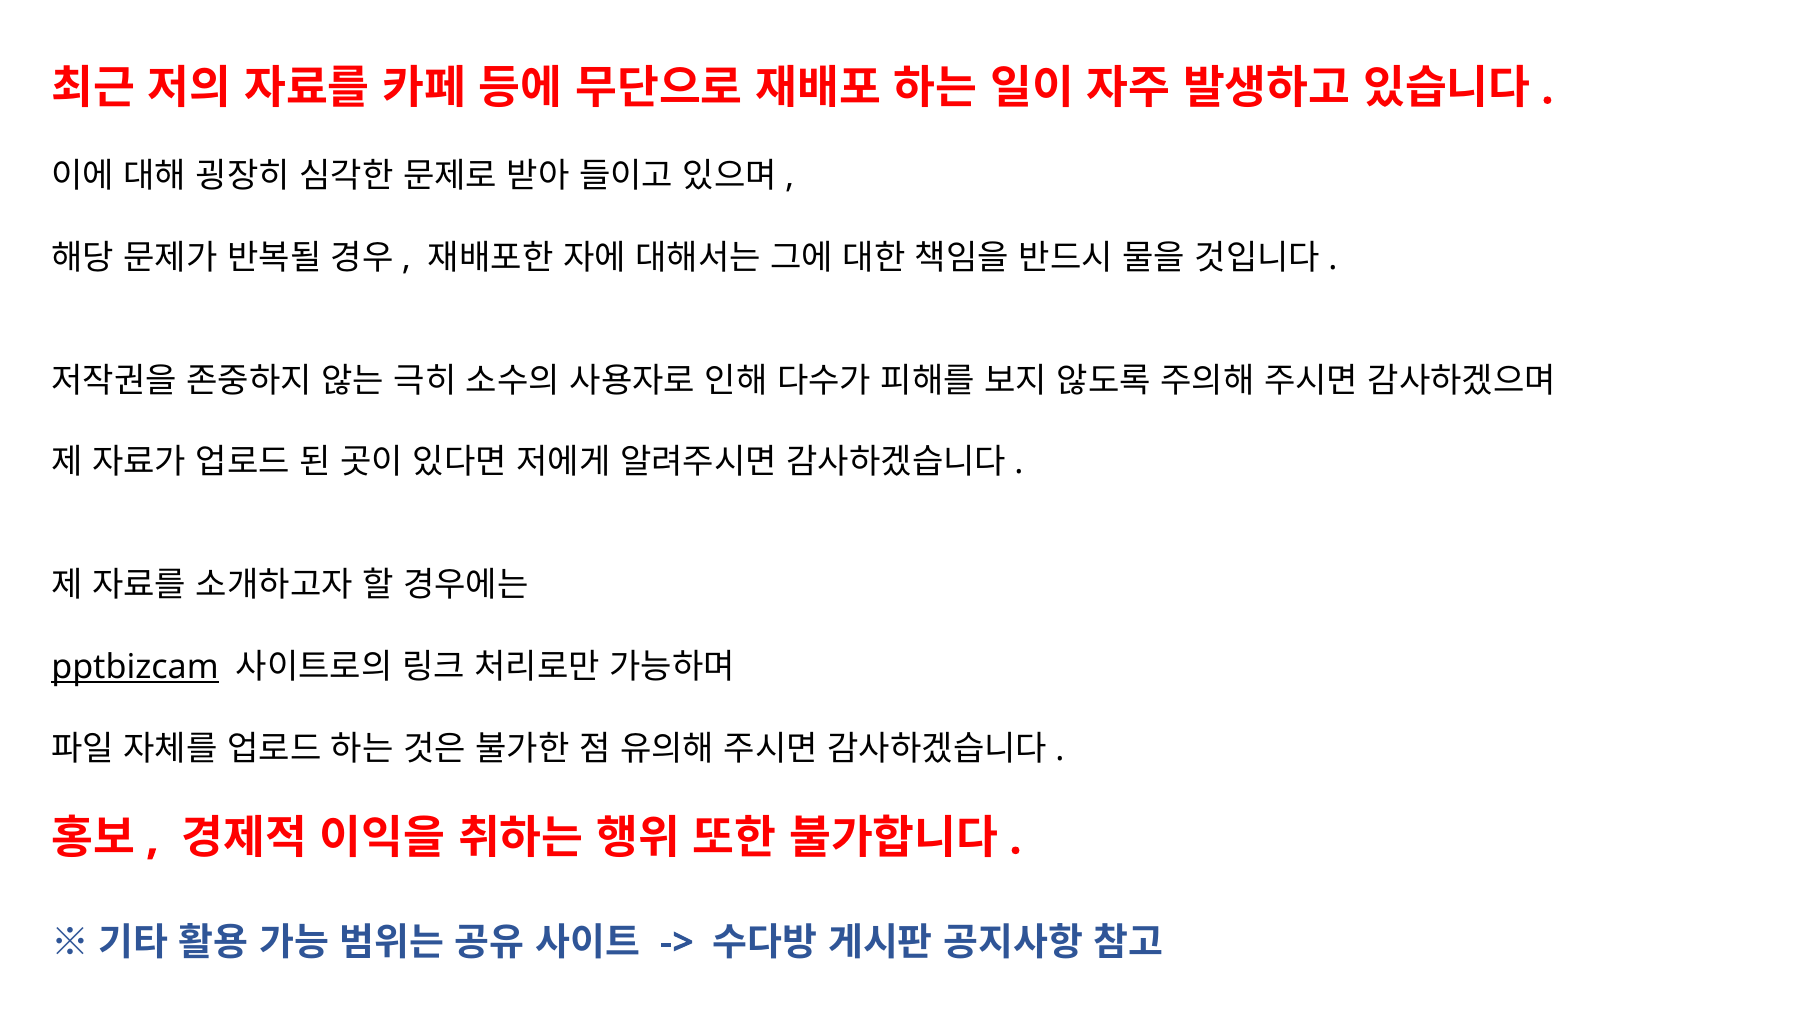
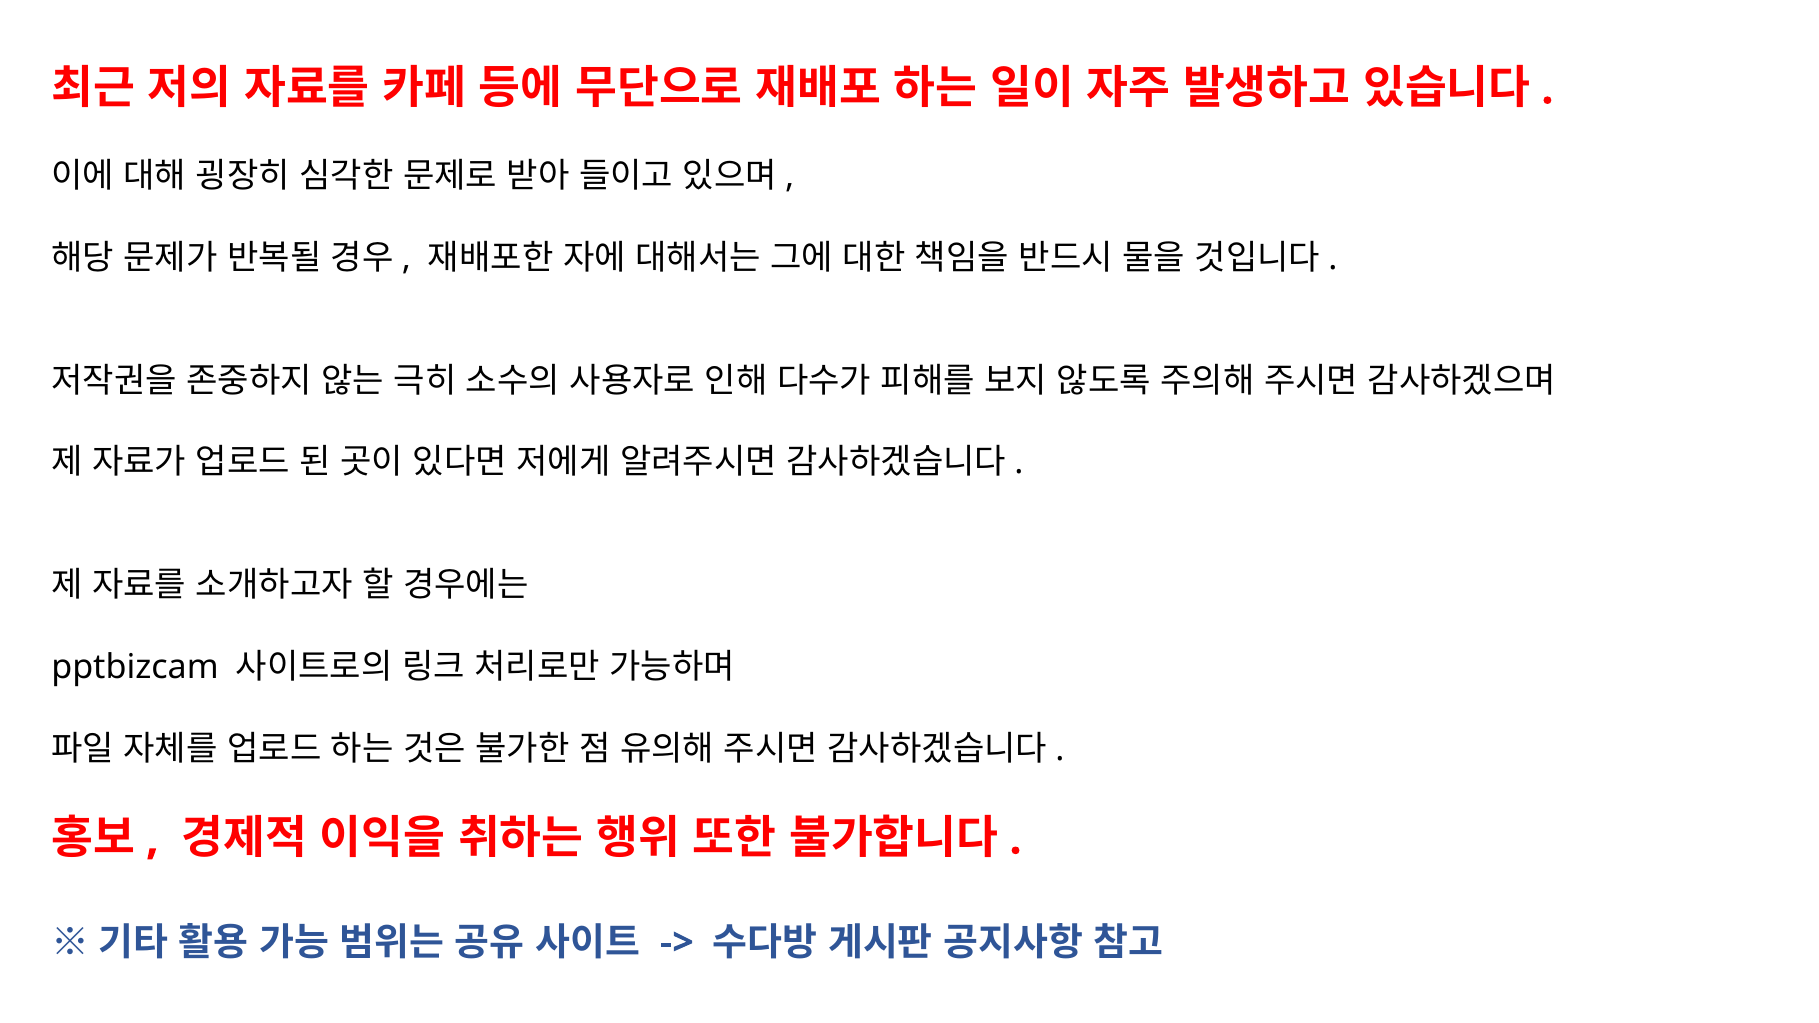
pptbizcam underline: present -> none (135, 667)
